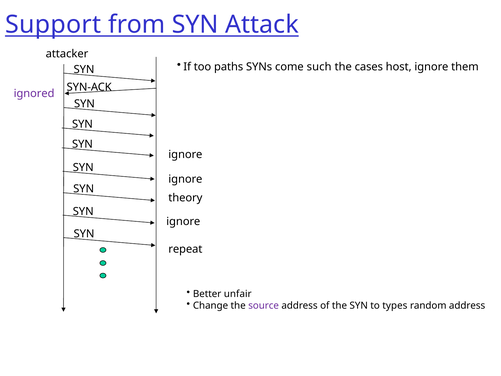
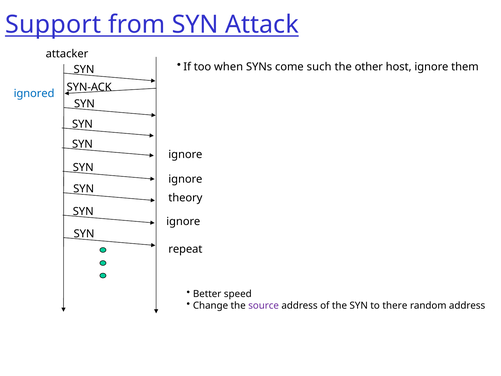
paths: paths -> when (229, 67)
cases: cases -> other (369, 67)
ignored colour: purple -> blue (34, 93)
unfair: unfair -> speed (238, 294)
types: types -> there (395, 305)
